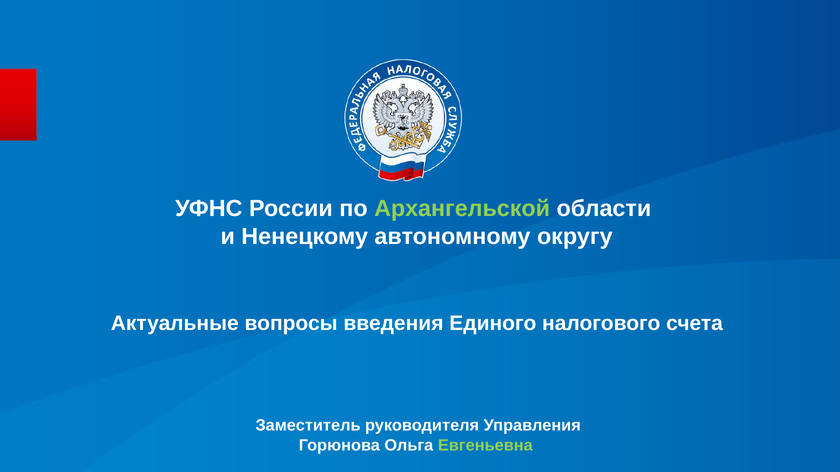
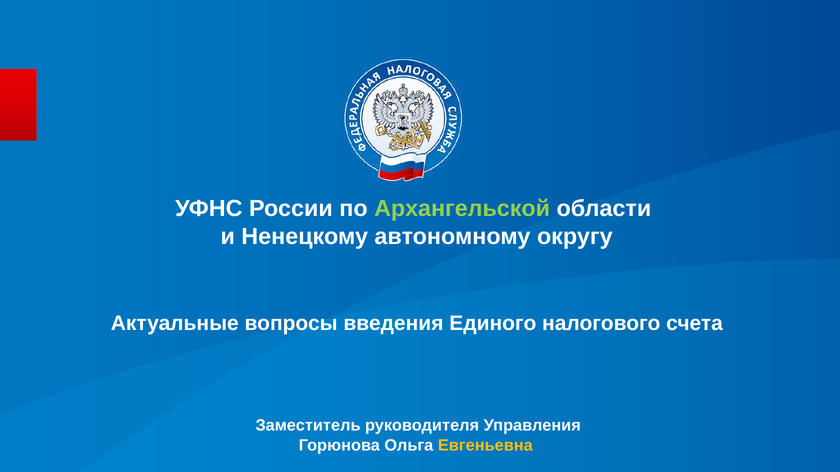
Евгеньевна colour: light green -> yellow (485, 446)
